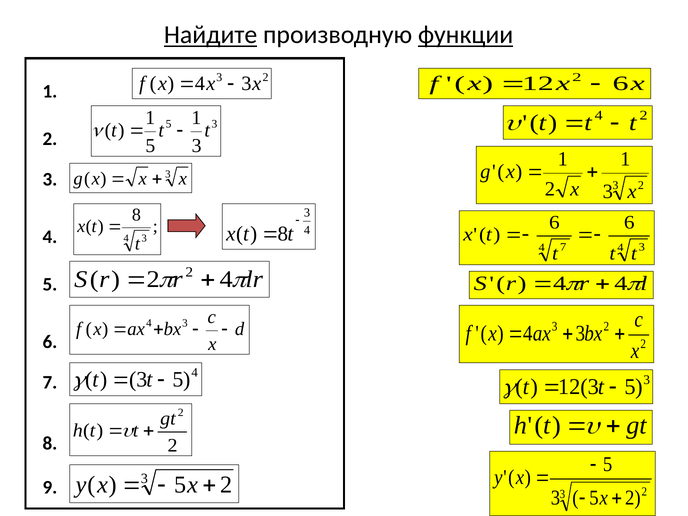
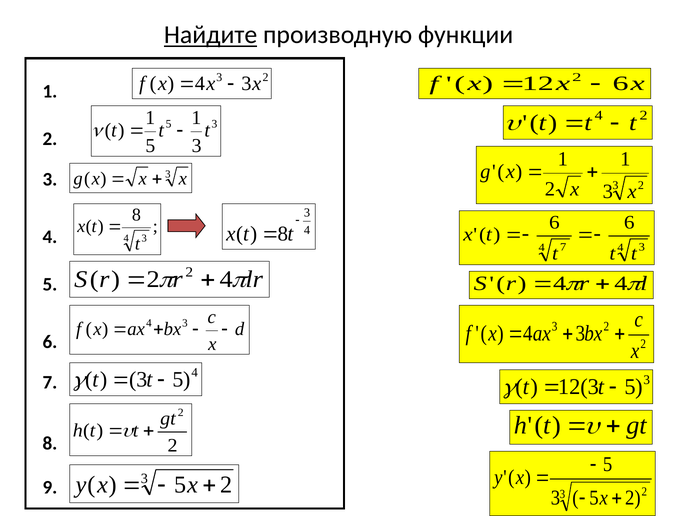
функции underline: present -> none (466, 35)
